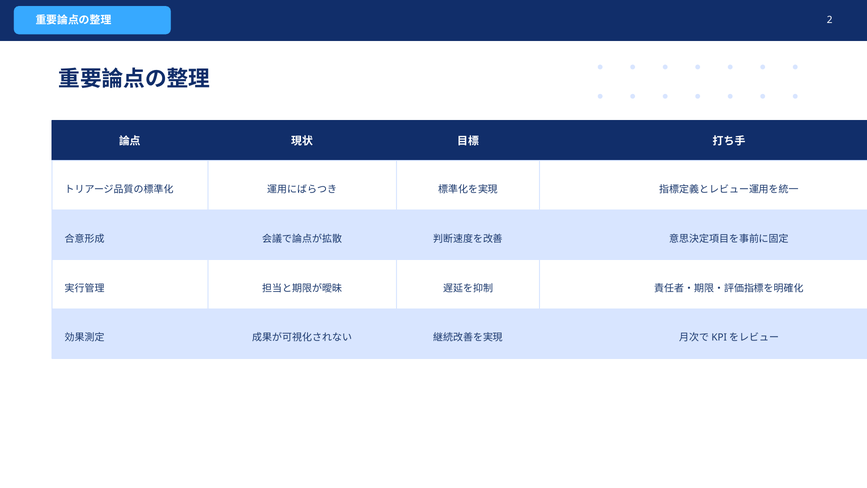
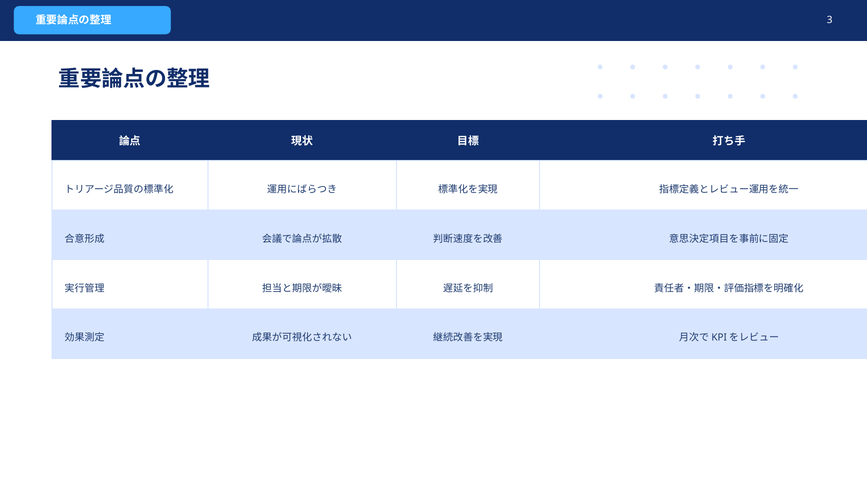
2: 2 -> 3 (830, 20)
